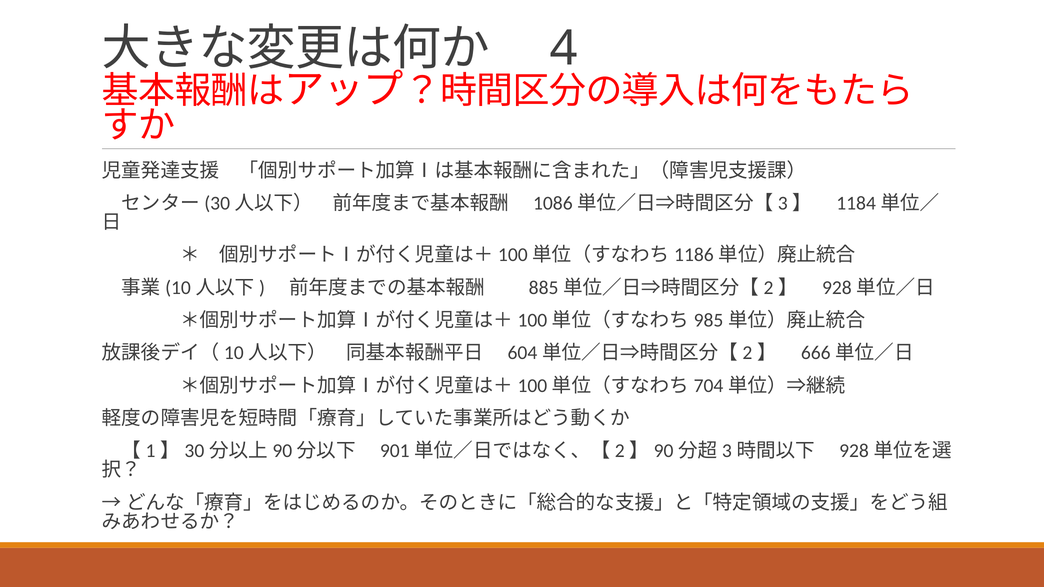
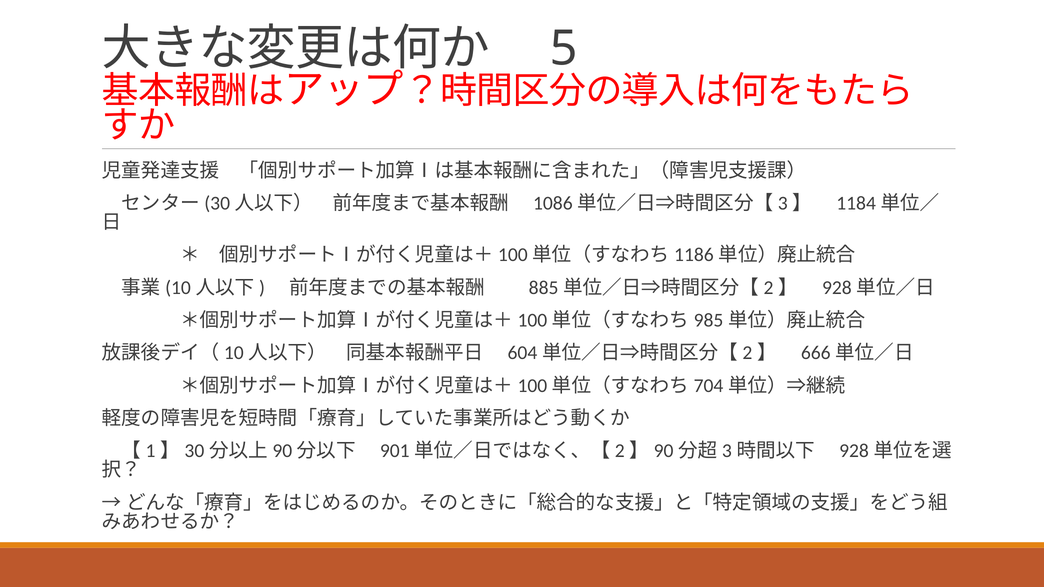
4: 4 -> 5 (564, 49)
